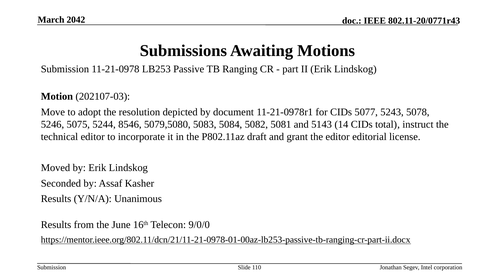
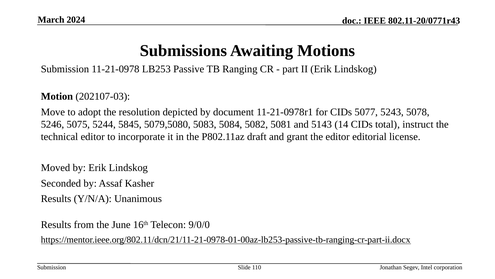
2042: 2042 -> 2024 (76, 20)
8546: 8546 -> 5845 (130, 124)
